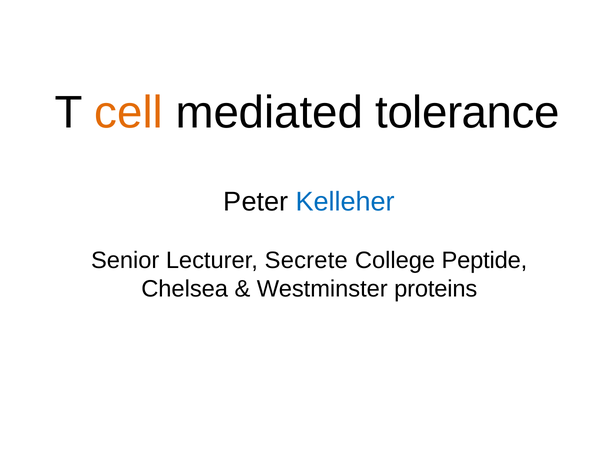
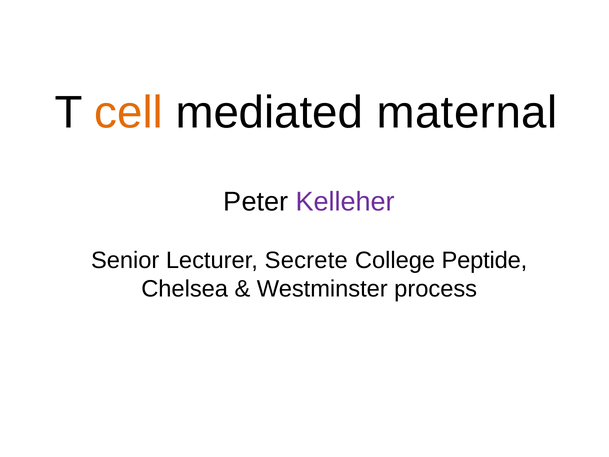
tolerance: tolerance -> maternal (467, 113)
Kelleher colour: blue -> purple (345, 202)
proteins: proteins -> process (436, 289)
